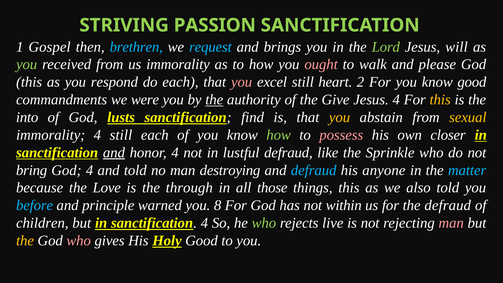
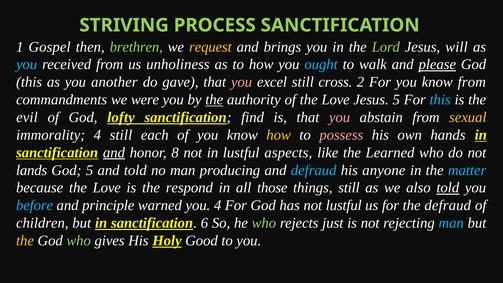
PASSION: PASSION -> PROCESS (215, 25)
brethren colour: light blue -> light green (136, 47)
request colour: light blue -> yellow (210, 47)
you colour: light green -> light blue (27, 64)
us immorality: immorality -> unholiness (178, 64)
ought colour: pink -> light blue (321, 64)
please underline: none -> present (437, 64)
respond: respond -> another (114, 82)
do each: each -> gave (180, 82)
heart: heart -> cross (335, 82)
know good: good -> from (472, 82)
of the Give: Give -> Love (336, 100)
Jesus 4: 4 -> 5 (396, 100)
this colour: yellow -> light blue (440, 100)
into: into -> evil (27, 117)
lusts: lusts -> lofty (121, 117)
you colour: yellow -> pink (340, 117)
how colour: light green -> yellow (279, 135)
closer: closer -> hands (448, 135)
honor 4: 4 -> 8 (175, 153)
lustful defraud: defraud -> aspects (288, 153)
Sprinkle: Sprinkle -> Learned (390, 153)
bring: bring -> lands (32, 170)
God 4: 4 -> 5 (90, 170)
destroying: destroying -> producing (230, 170)
through: through -> respond (189, 188)
things this: this -> still (349, 188)
told underline: none -> present (448, 188)
you 8: 8 -> 4 (218, 205)
not within: within -> lustful (344, 205)
sanctification 4: 4 -> 6 (204, 223)
live: live -> just (333, 223)
man colour: pink -> light blue (451, 223)
who colour: pink -> light green (79, 241)
